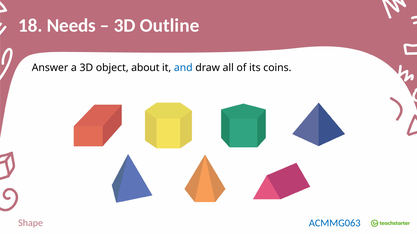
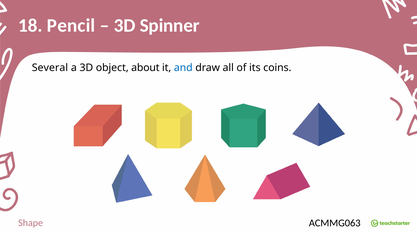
Needs: Needs -> Pencil (71, 26)
Outline: Outline -> Spinner (170, 26)
Answer: Answer -> Several (50, 68)
ACMMG063 colour: blue -> black (335, 224)
